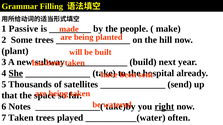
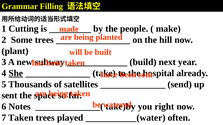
Passive: Passive -> Cutting (24, 29)
that: that -> sent (9, 96)
right underline: present -> none (164, 107)
